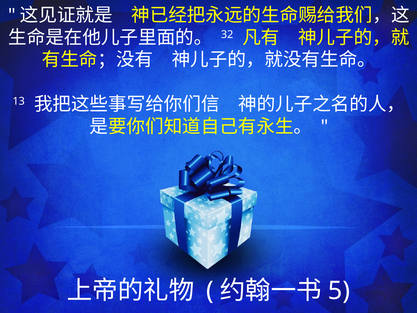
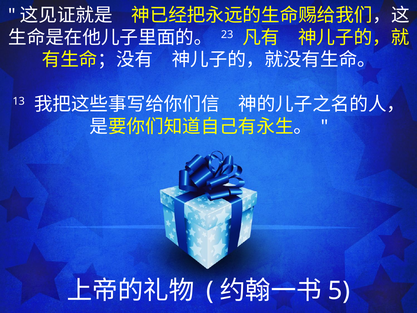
32: 32 -> 23 (227, 35)
